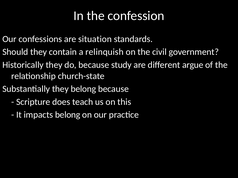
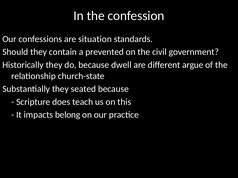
relinquish: relinquish -> prevented (105, 52)
study: study -> dwell (121, 65)
they belong: belong -> seated (83, 89)
